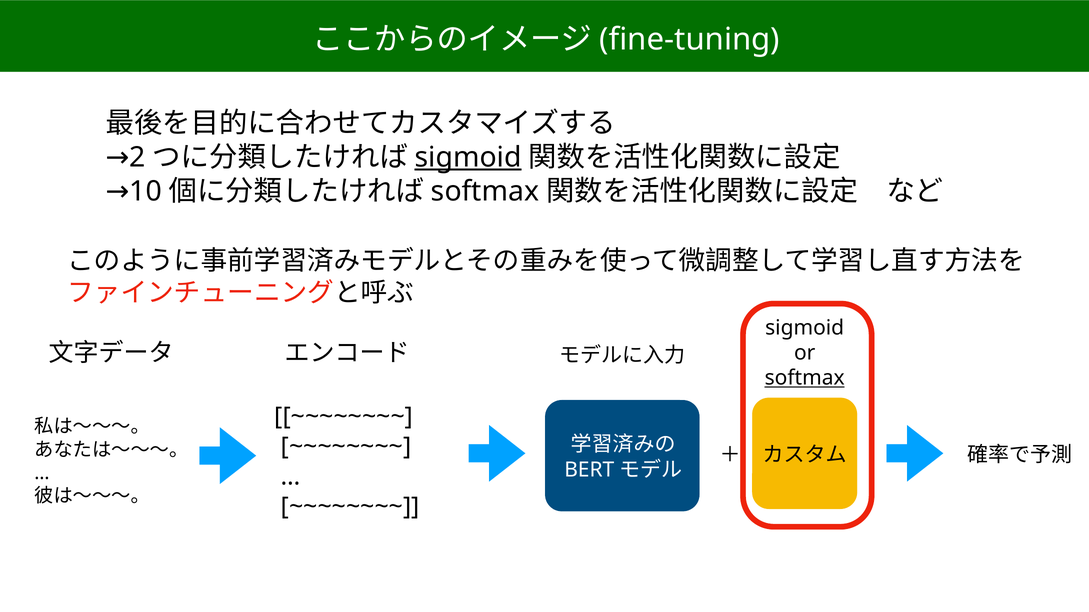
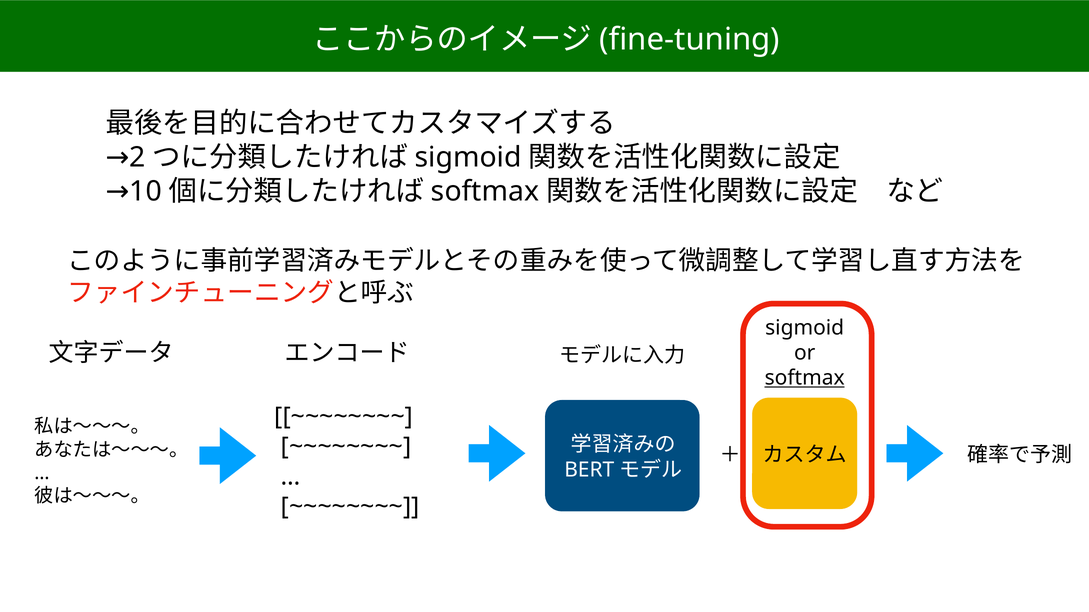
sigmoid underline: present -> none (468, 158)
